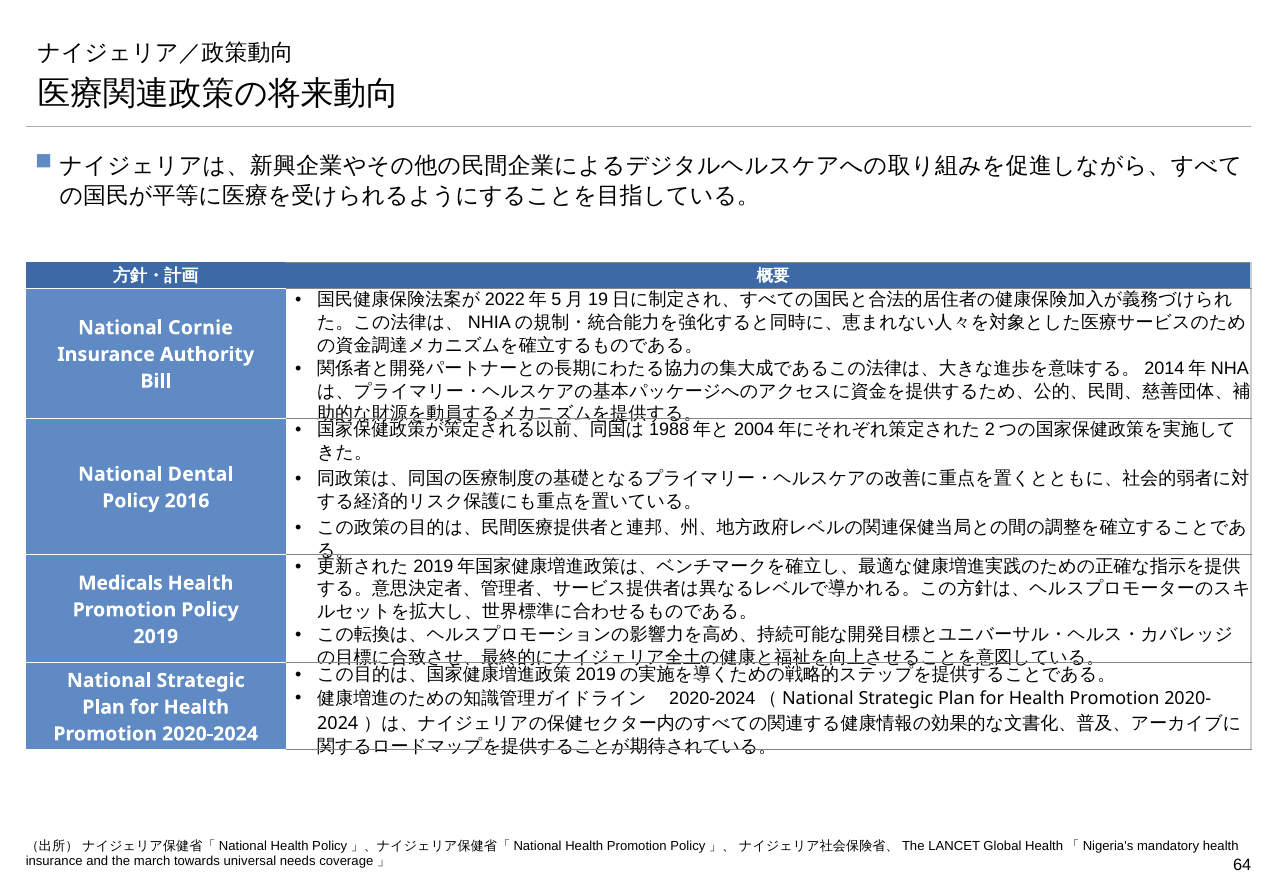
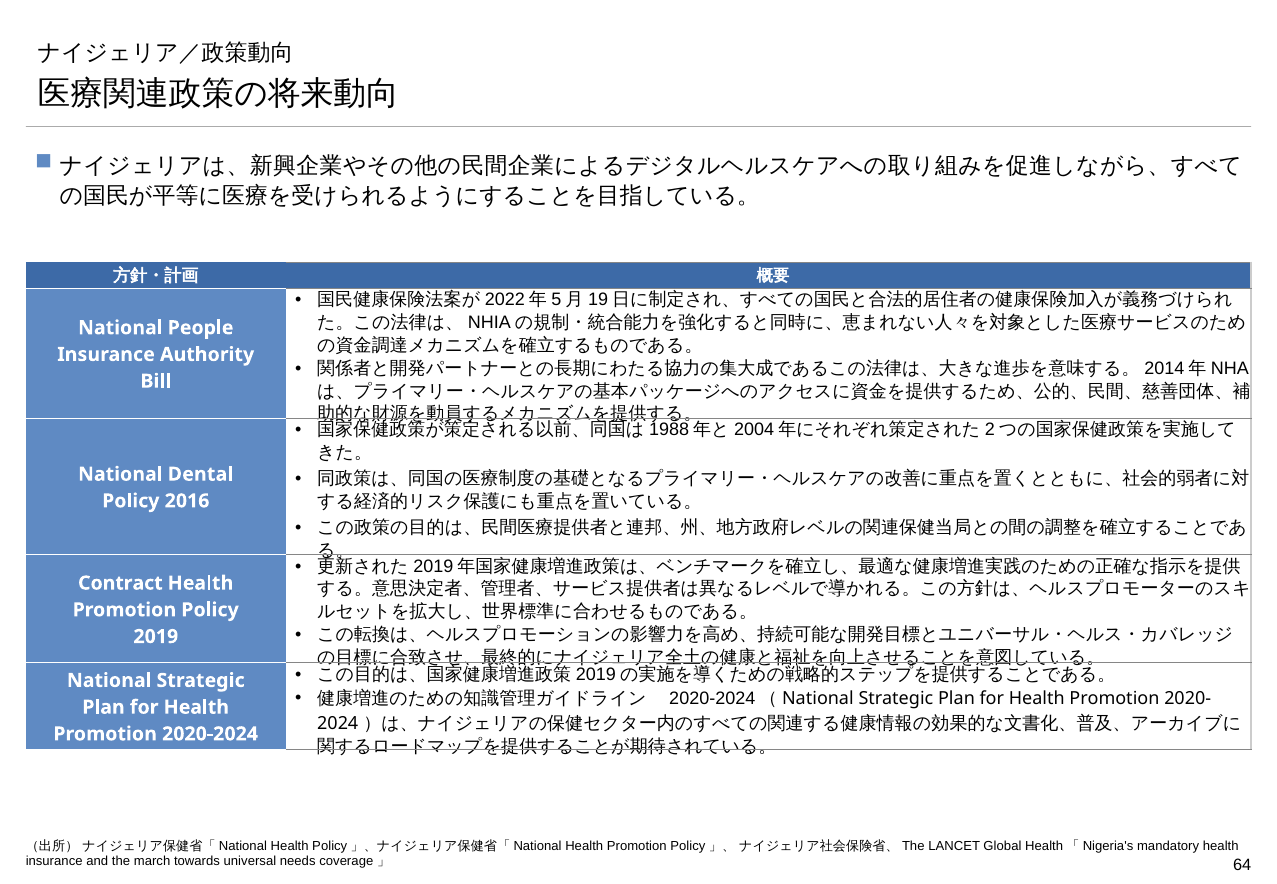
Cornie: Cornie -> People (201, 328)
Medicals: Medicals -> Contract (120, 583)
